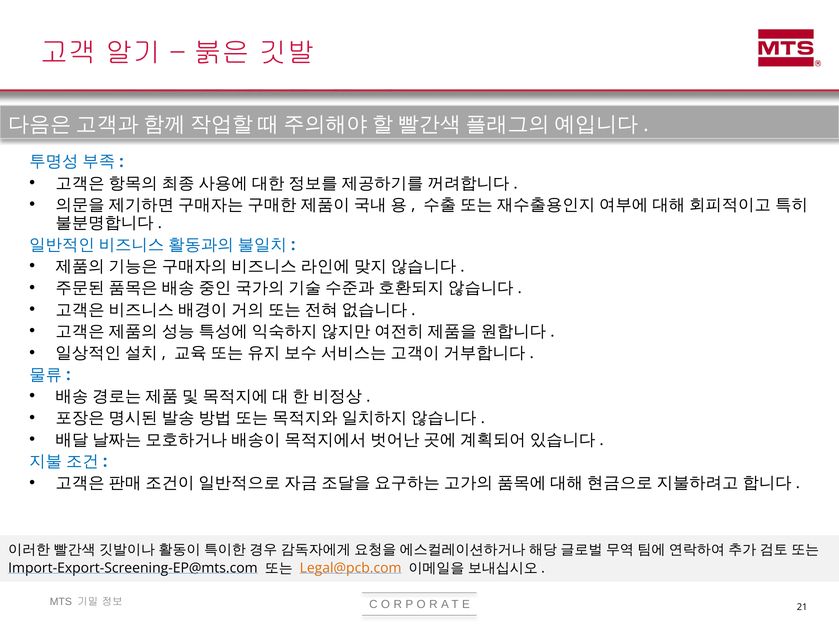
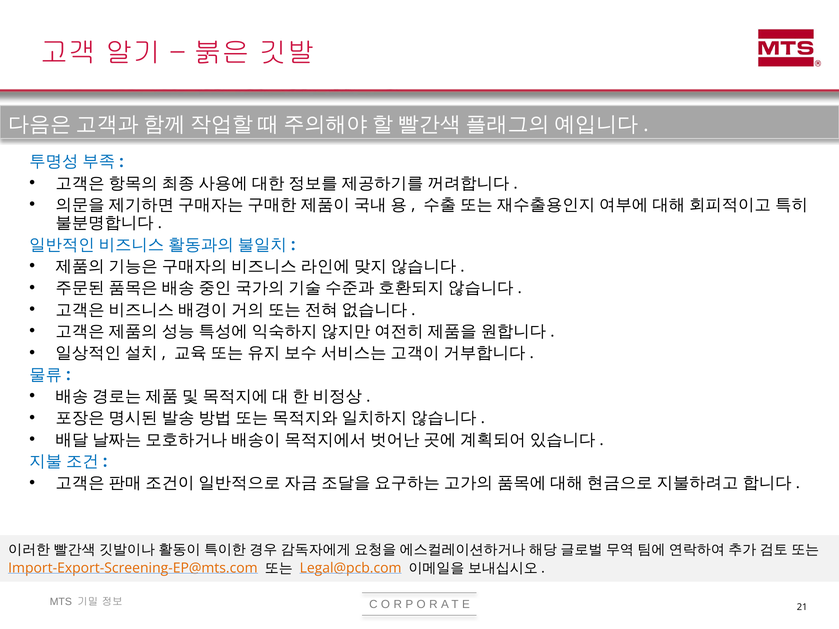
Import-Export-Screening-EP@mts.com colour: black -> orange (133, 568)
